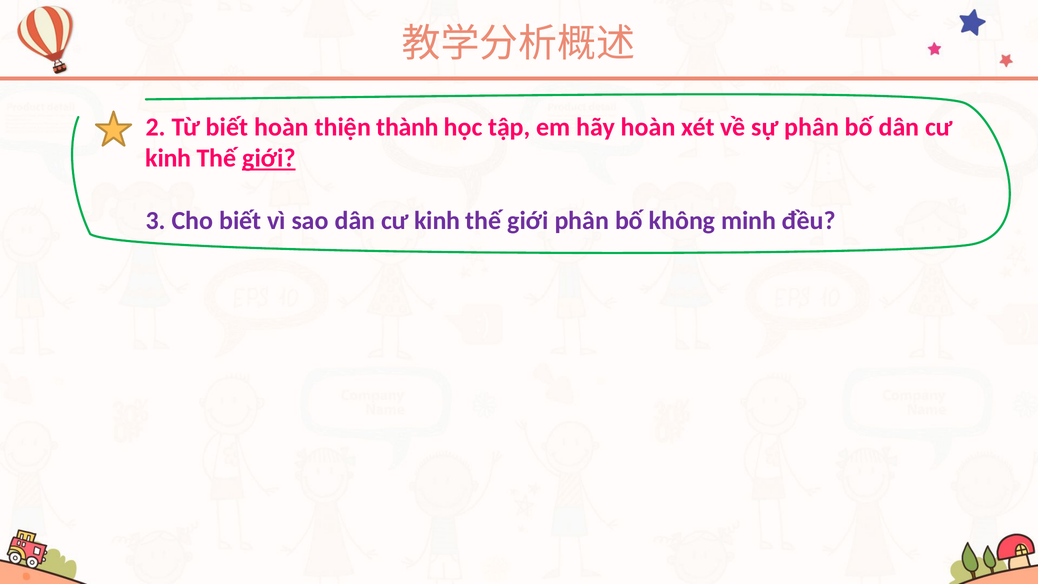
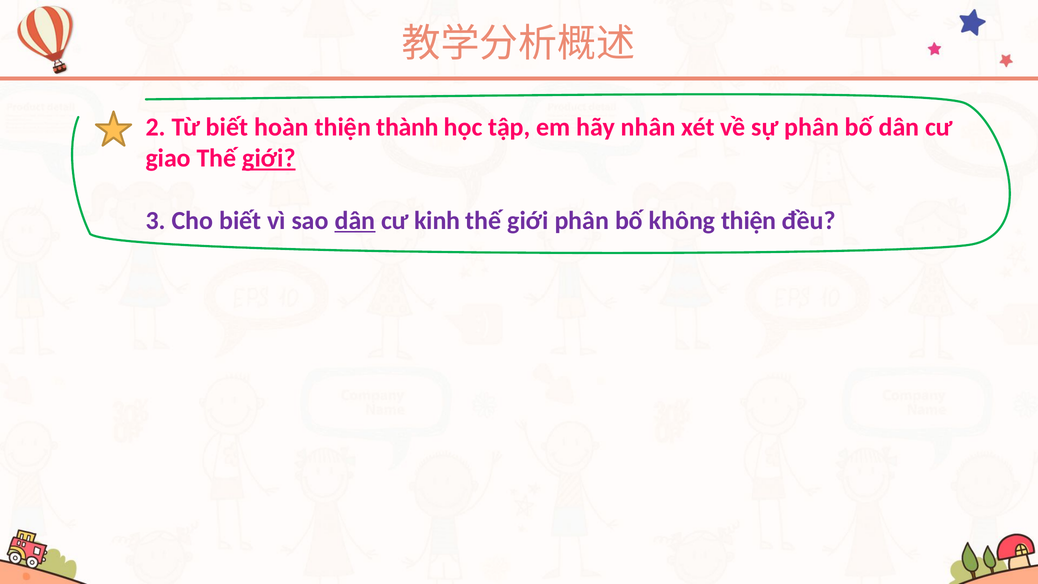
hãy hoàn: hoàn -> nhân (648, 127)
kinh: kinh -> giao (168, 158)
dân underline: none -> present (355, 221)
không minh: minh -> thiện (749, 221)
